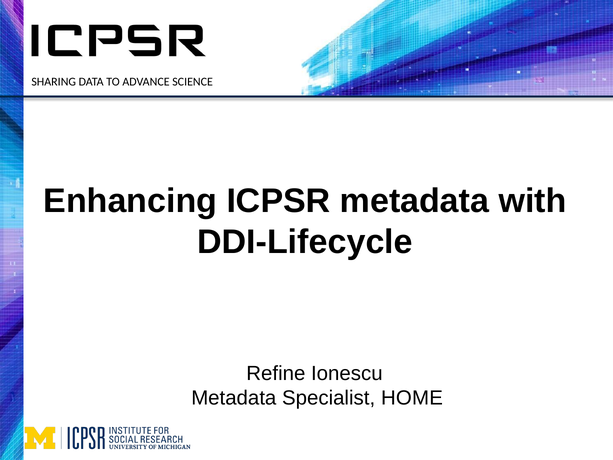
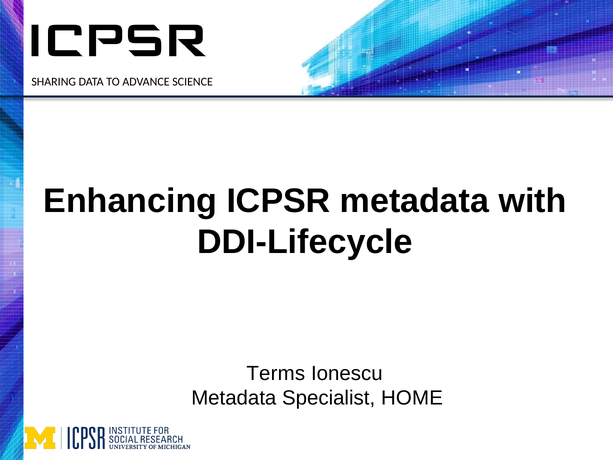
Refine: Refine -> Terms (276, 374)
